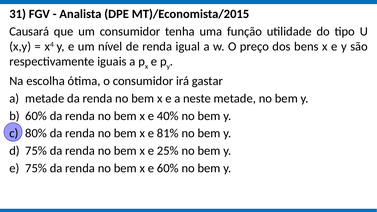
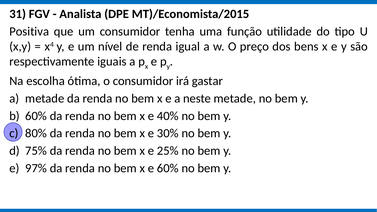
Causará: Causará -> Positiva (29, 31)
81%: 81% -> 30% (168, 133)
e 75%: 75% -> 97% (36, 168)
